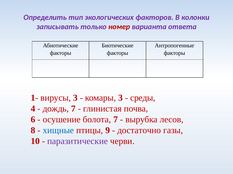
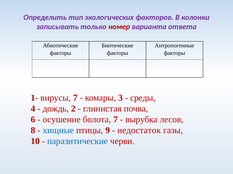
вирусы 3: 3 -> 7 (75, 98)
дождь 7: 7 -> 2 (73, 109)
достаточно: достаточно -> недостаток (139, 131)
паразитические colour: purple -> blue (78, 142)
